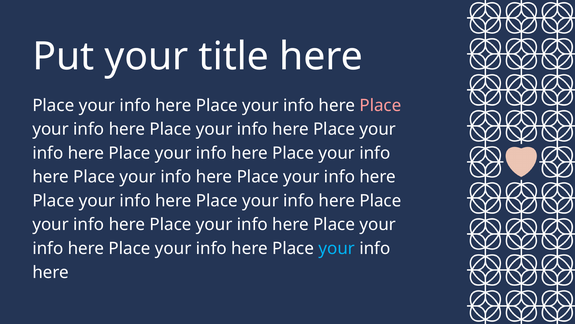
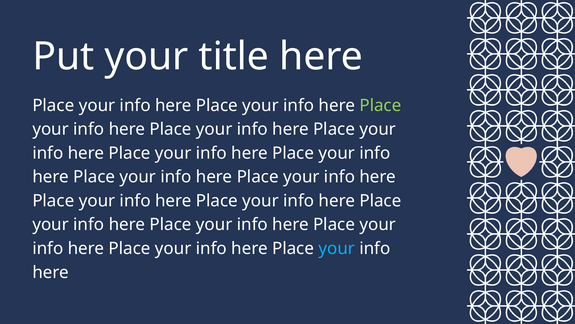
Place colour: pink -> light green (380, 105)
